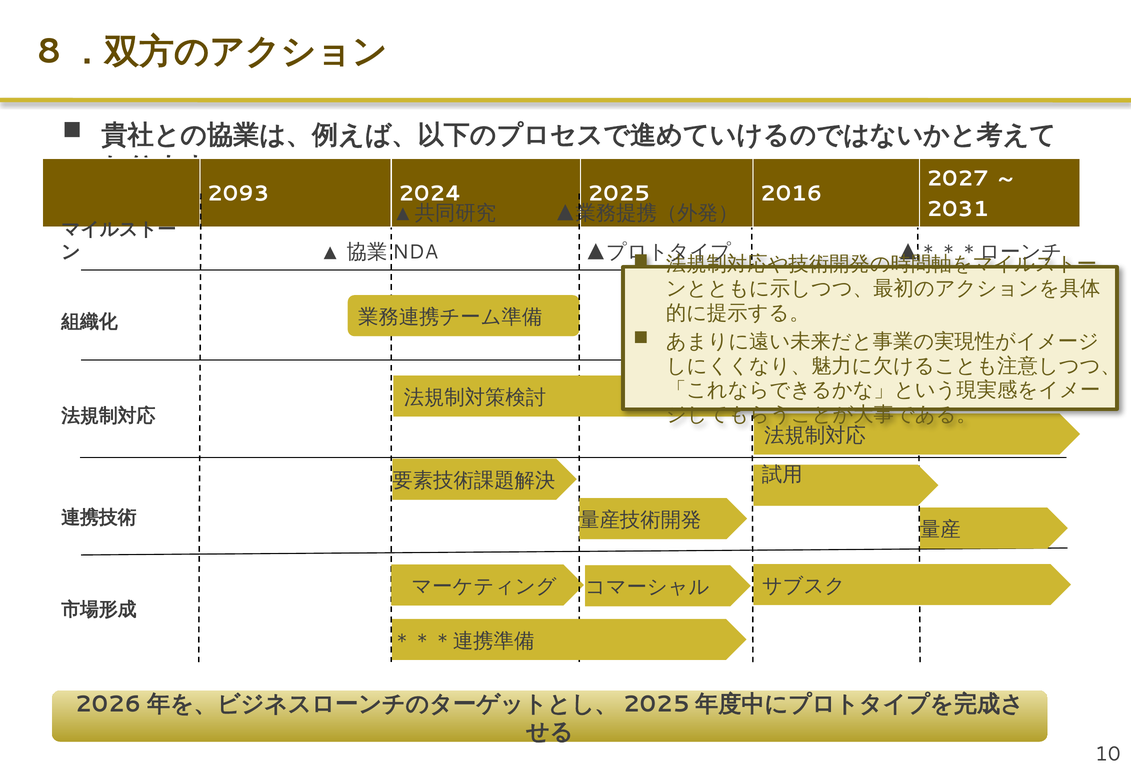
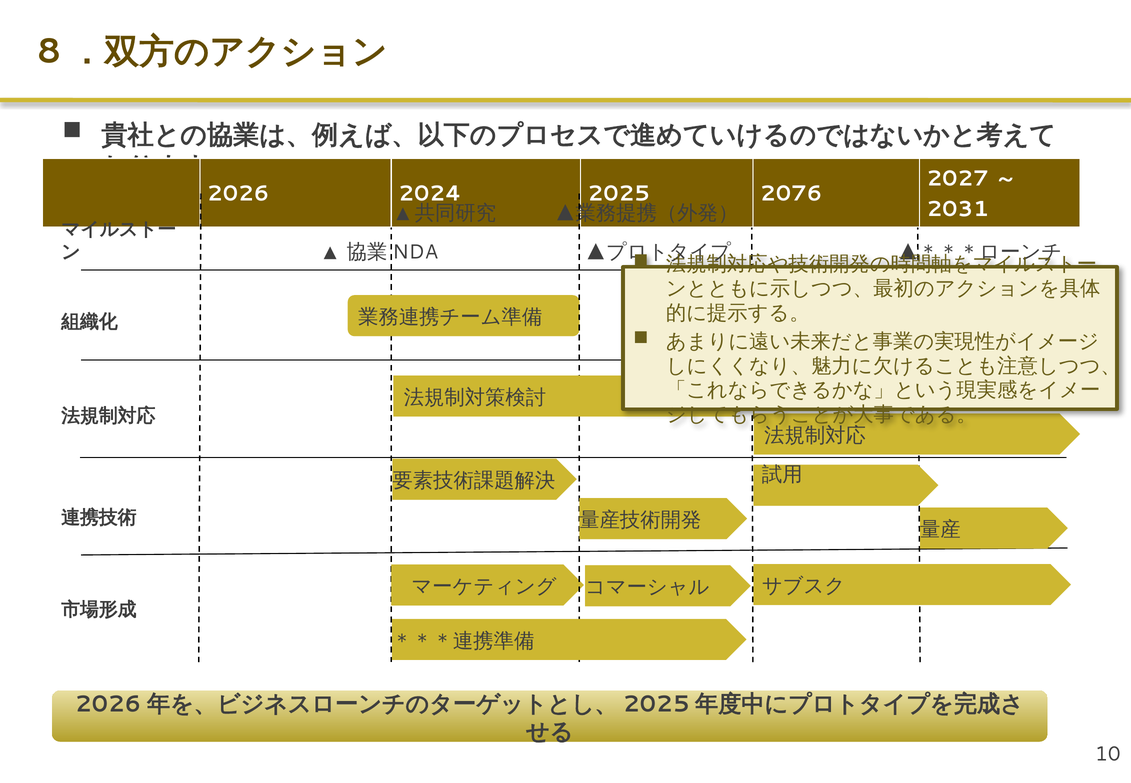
2093: 2093 -> 2026 (238, 194)
2016: 2016 -> 2076 (791, 194)
